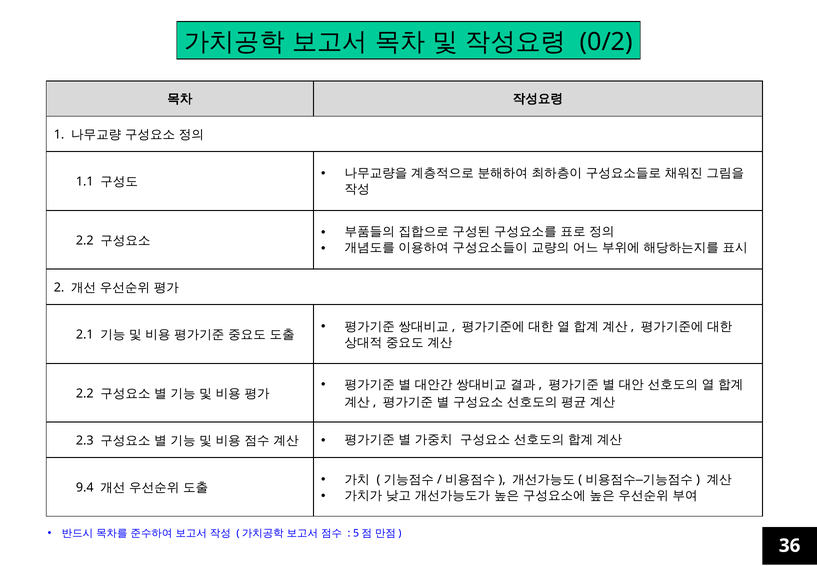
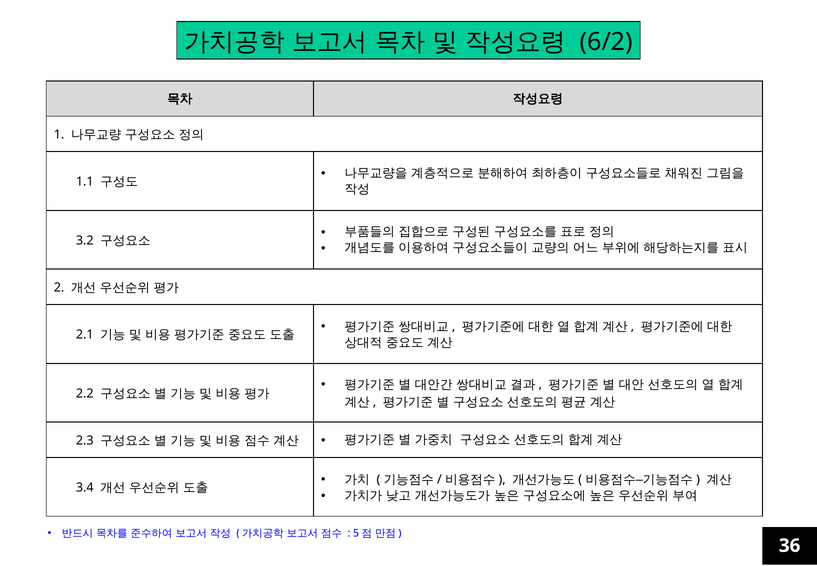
0/2: 0/2 -> 6/2 (606, 42)
2.2: 2.2 -> 3.2 (85, 240)
9.4: 9.4 -> 3.4 (85, 487)
